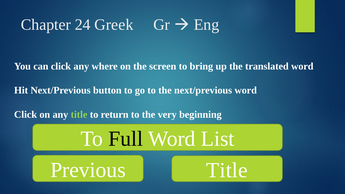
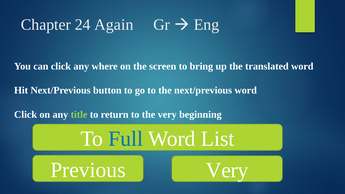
Greek: Greek -> Again (114, 25)
Full colour: black -> blue (126, 139)
Previous Title: Title -> Very (227, 170)
